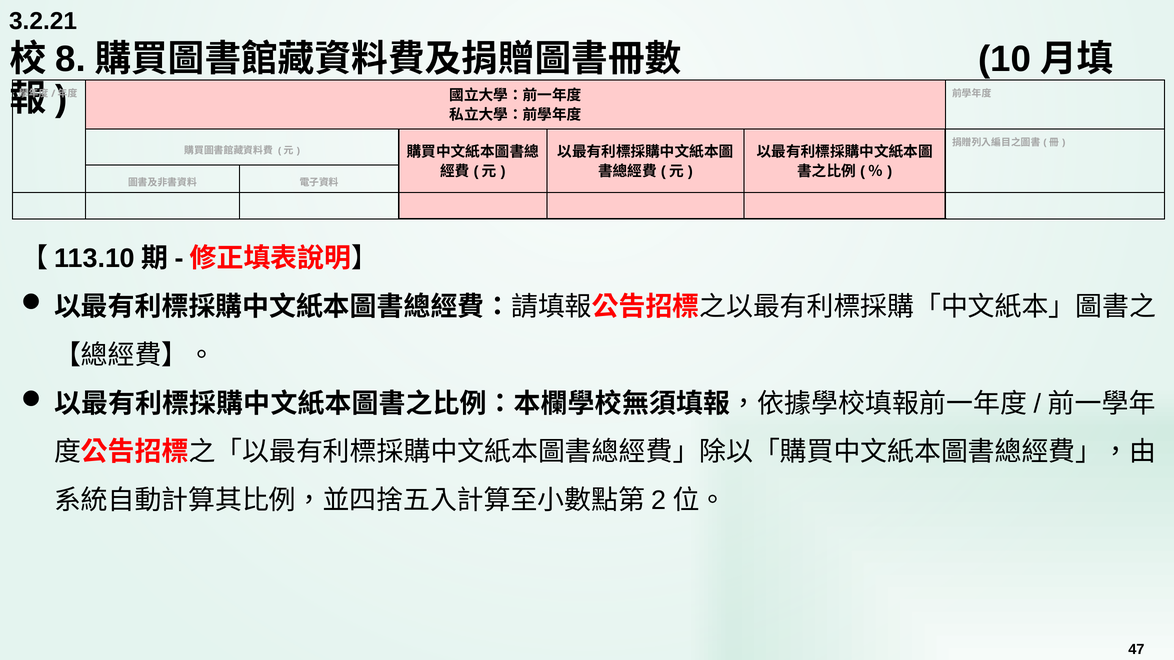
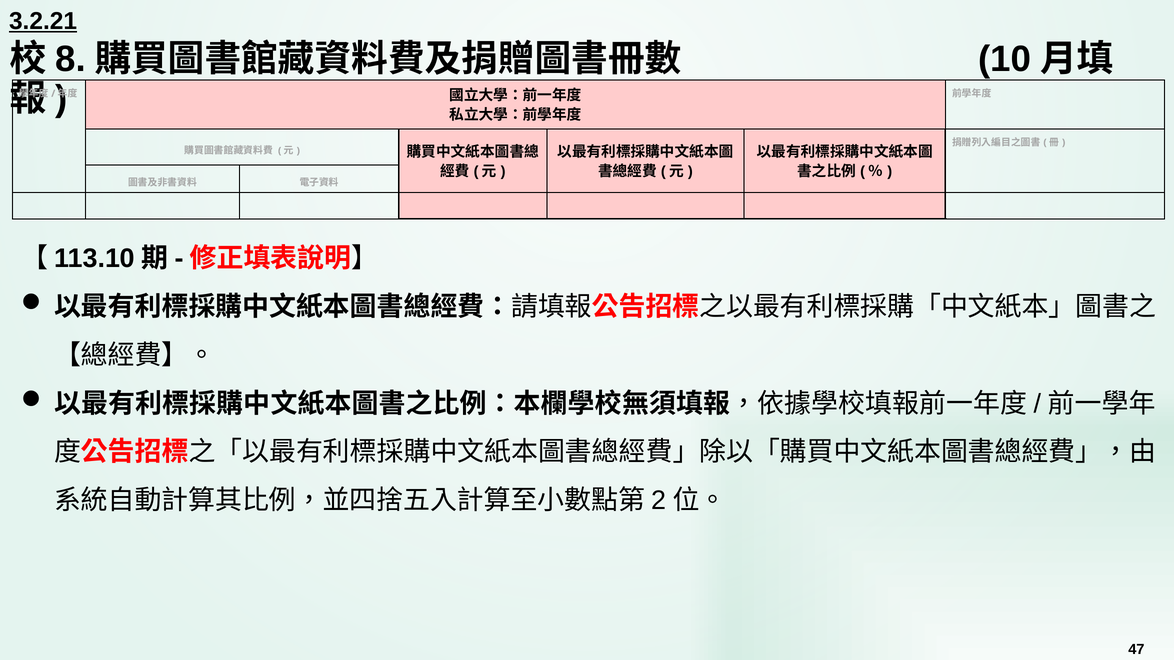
3.2.21 underline: none -> present (43, 21)
